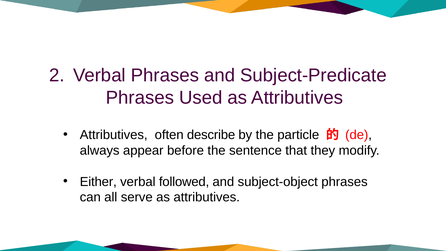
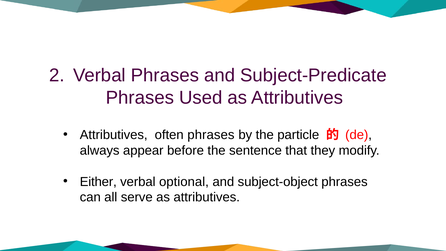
often describe: describe -> phrases (211, 135)
followed: followed -> optional (184, 182)
